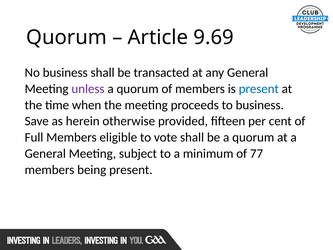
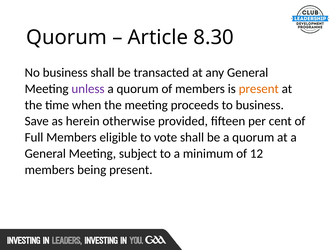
9.69: 9.69 -> 8.30 (214, 37)
present colour: blue -> orange (259, 89)
77: 77 -> 12 (257, 153)
